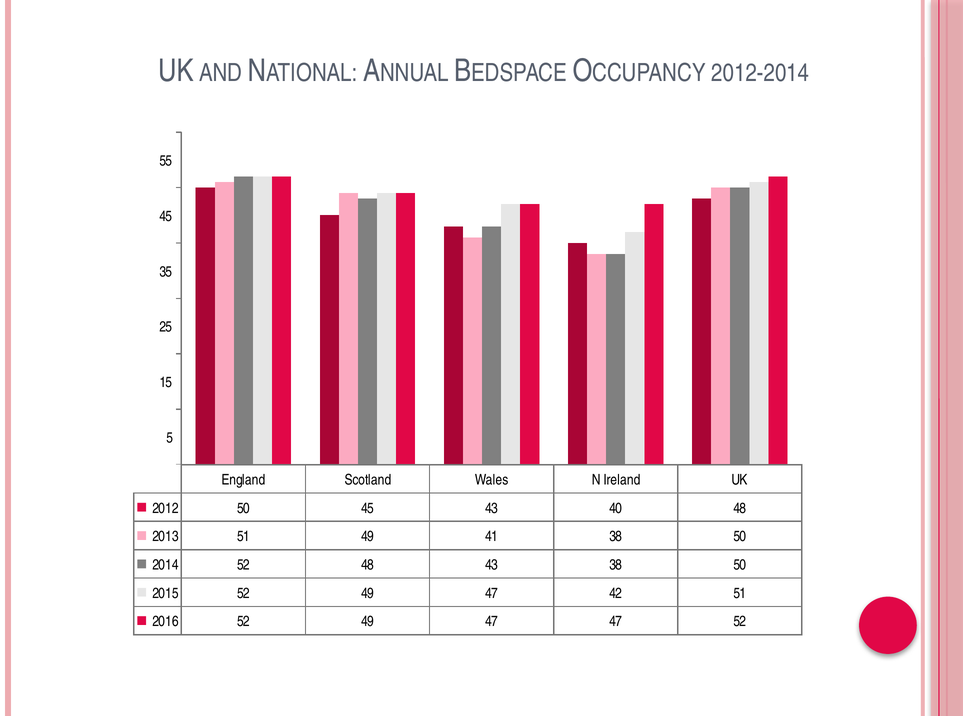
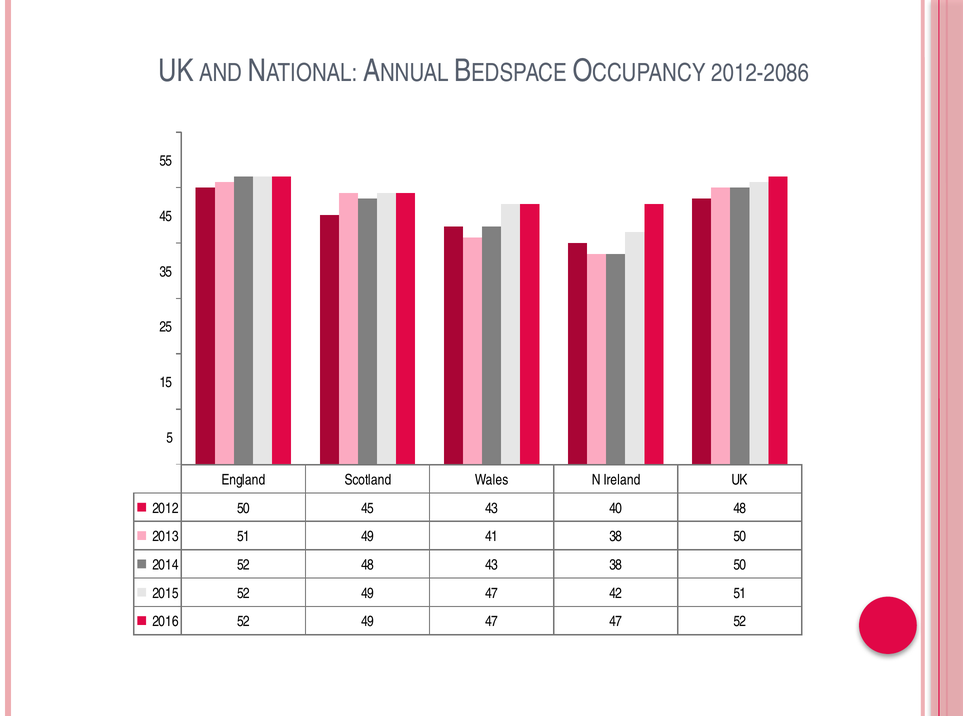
2012-2014: 2012-2014 -> 2012-2086 (760, 73)
